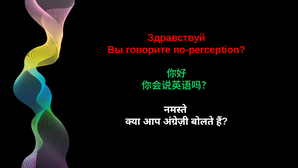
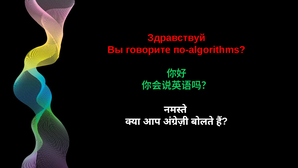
по-perception: по-perception -> по-algorithms (209, 50)
